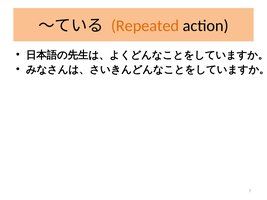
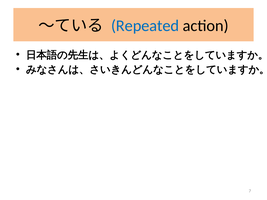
Repeated colour: orange -> blue (145, 26)
